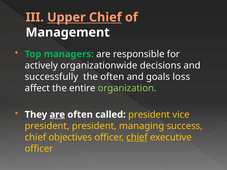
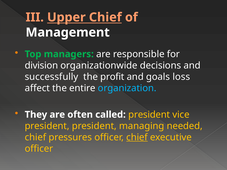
actively: actively -> division (41, 66)
the often: often -> profit (112, 77)
organization colour: light green -> light blue (127, 88)
are underline: present -> none (57, 115)
success: success -> needed (185, 126)
objectives: objectives -> pressures (70, 137)
